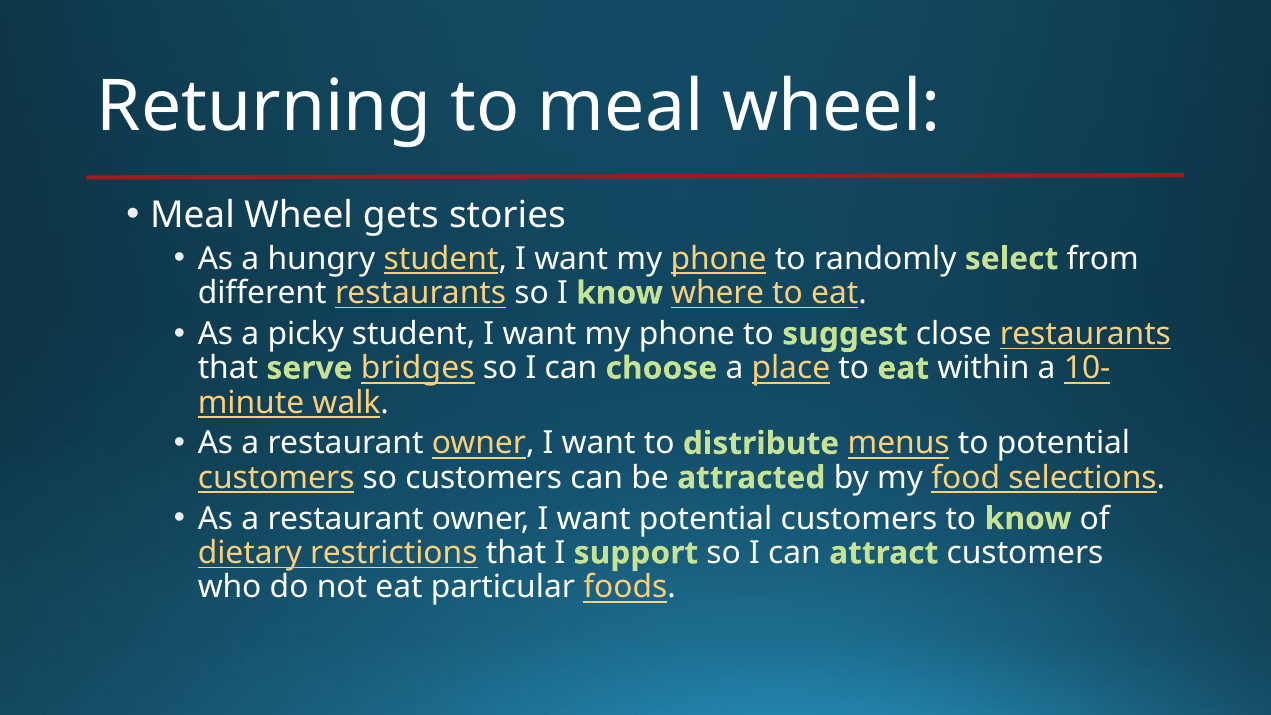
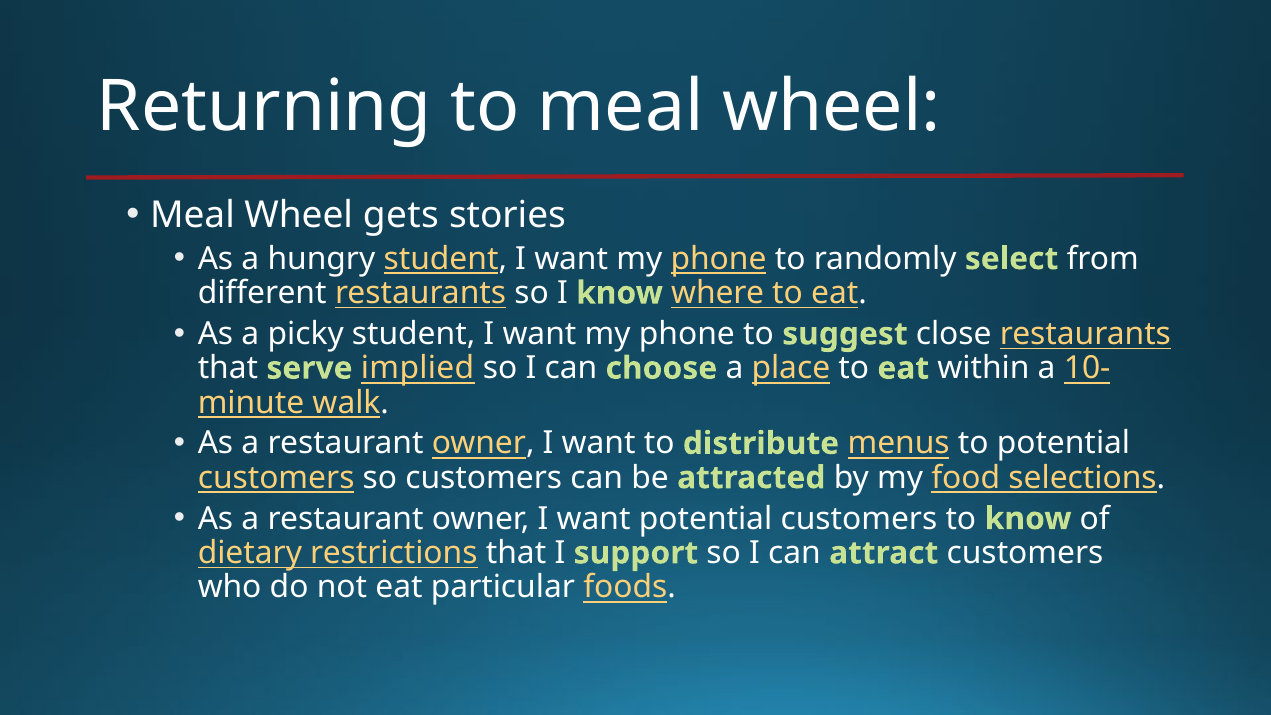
bridges: bridges -> implied (418, 368)
